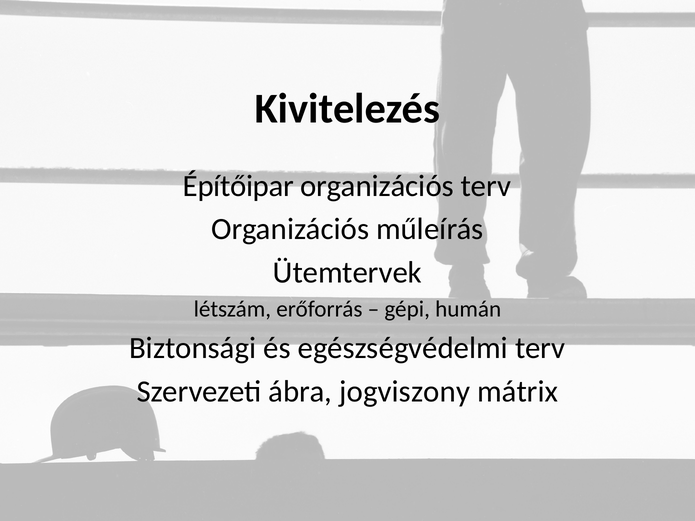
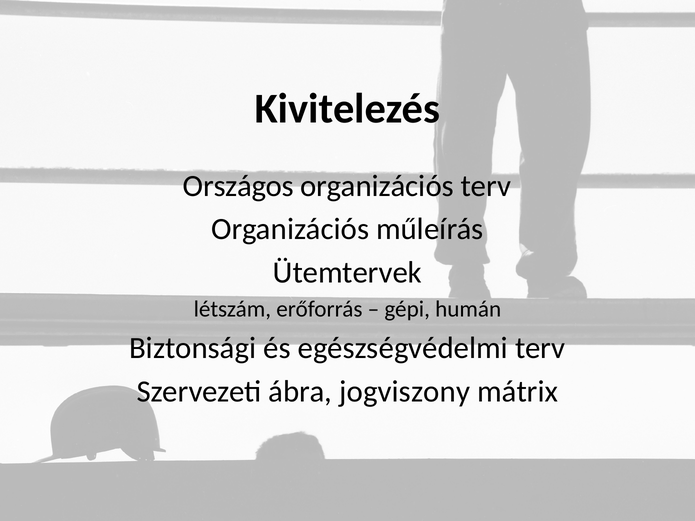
Építőipar: Építőipar -> Országos (238, 186)
